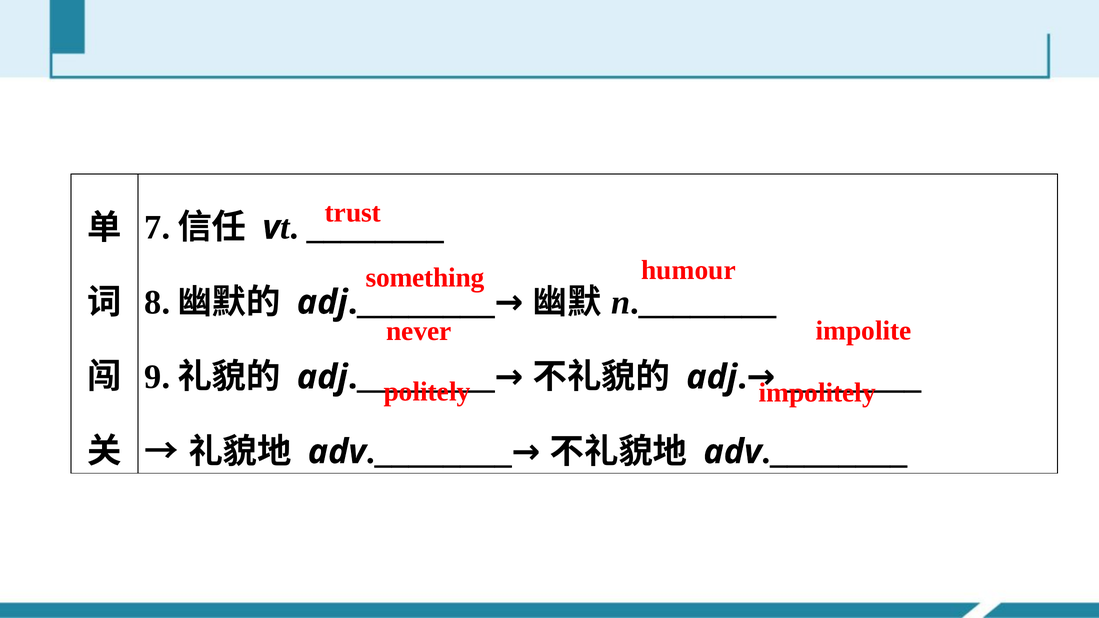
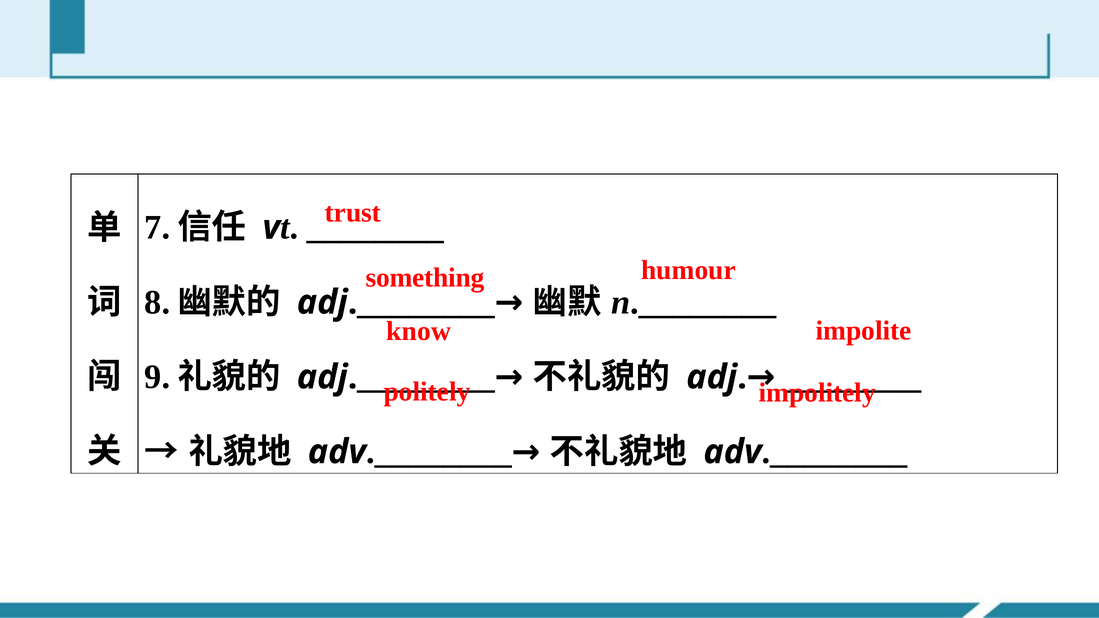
never: never -> know (419, 331)
